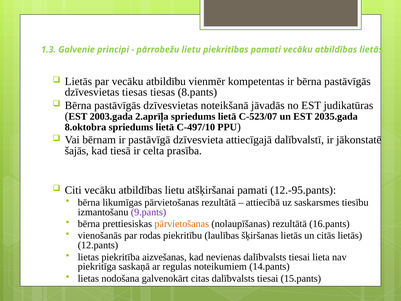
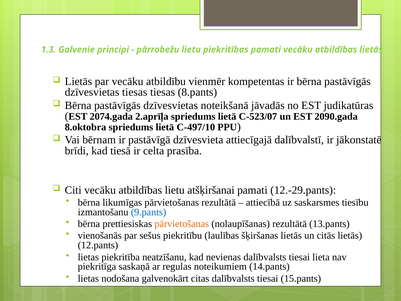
2003.gada: 2003.gada -> 2074.gada (111, 116)
2035.gada: 2035.gada -> 2090.gada (336, 116)
šajās: šajās -> brīdi (77, 151)
12.-95.pants: 12.-95.pants -> 12.-29.pants (303, 190)
9.pants colour: purple -> blue (149, 212)
16.pants: 16.pants -> 13.pants (329, 224)
rodas: rodas -> sešus (150, 235)
aizvešanas: aizvešanas -> neatzīšanu (164, 257)
